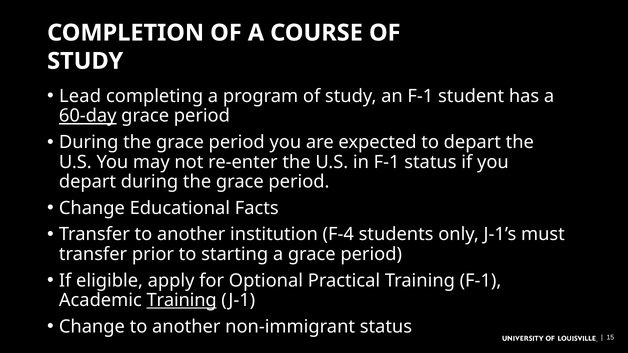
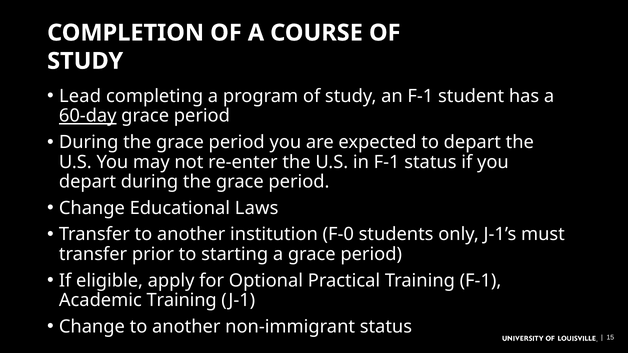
Facts: Facts -> Laws (257, 208)
F-4: F-4 -> F-0 (338, 235)
Training underline: present -> none (182, 300)
